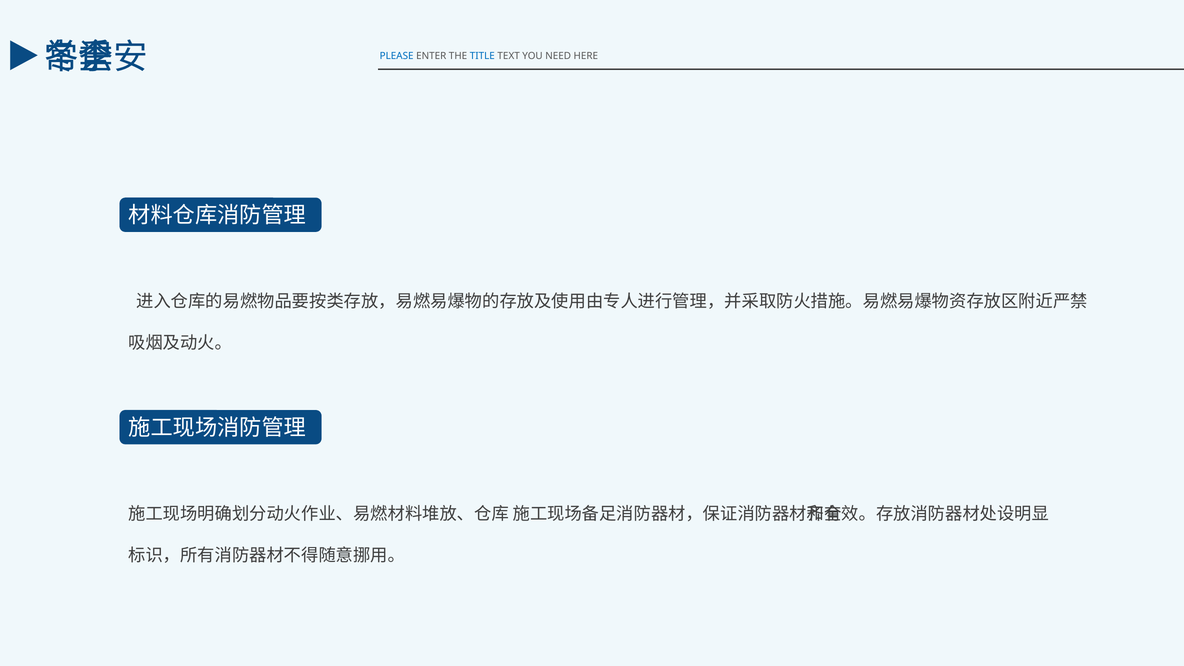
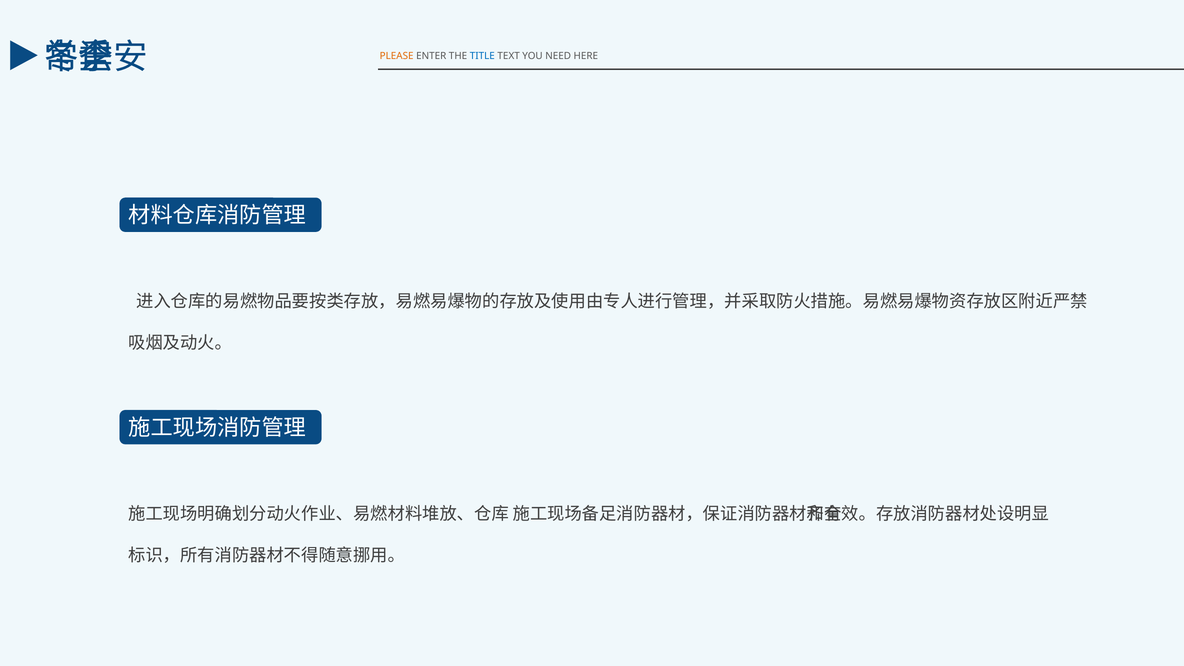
PLEASE colour: blue -> orange (397, 56)
